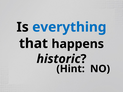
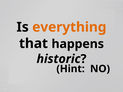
everything colour: blue -> orange (69, 27)
